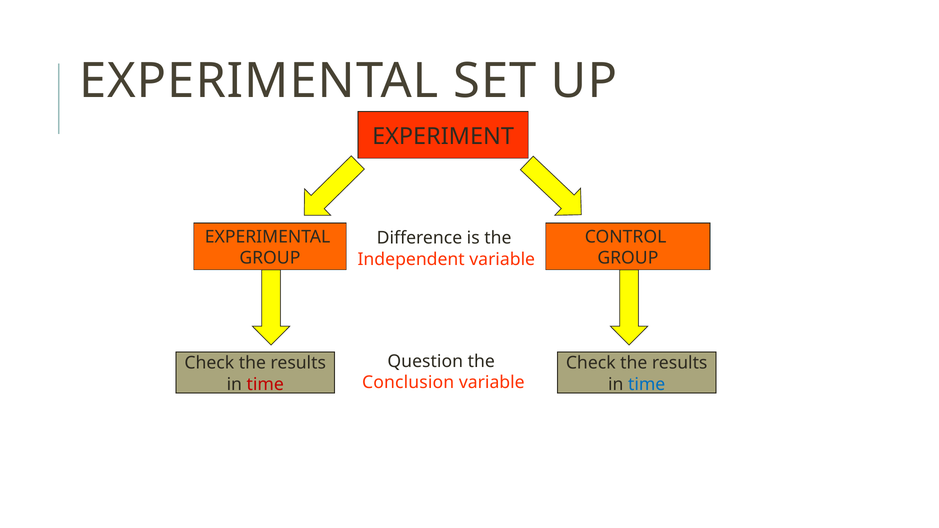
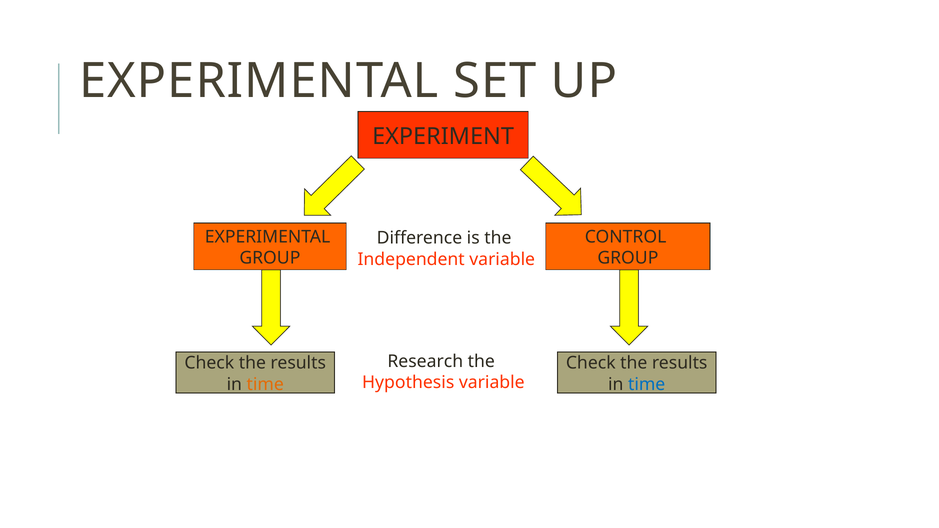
Question: Question -> Research (425, 361)
Conclusion: Conclusion -> Hypothesis (408, 383)
time colour: red -> orange (265, 384)
